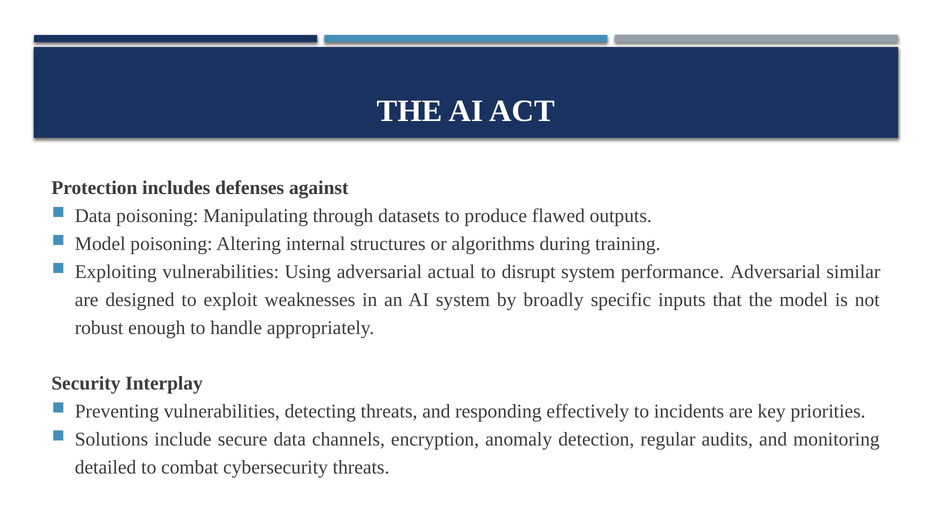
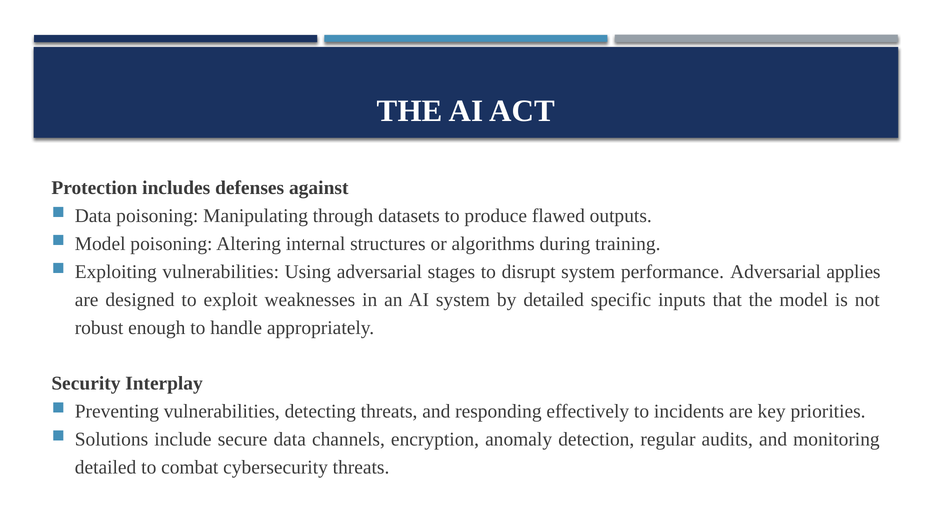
actual: actual -> stages (451, 272)
similar: similar -> applies (853, 272)
by broadly: broadly -> detailed (554, 300)
